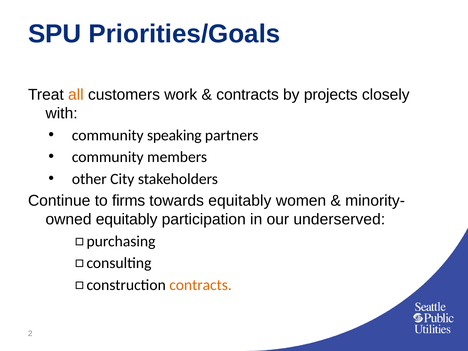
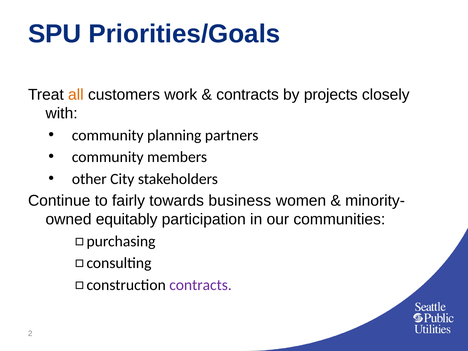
speaking: speaking -> planning (174, 135)
firms: firms -> fairly (129, 201)
towards equitably: equitably -> business (240, 201)
underserved: underserved -> communities (339, 219)
contracts colour: orange -> purple (201, 285)
